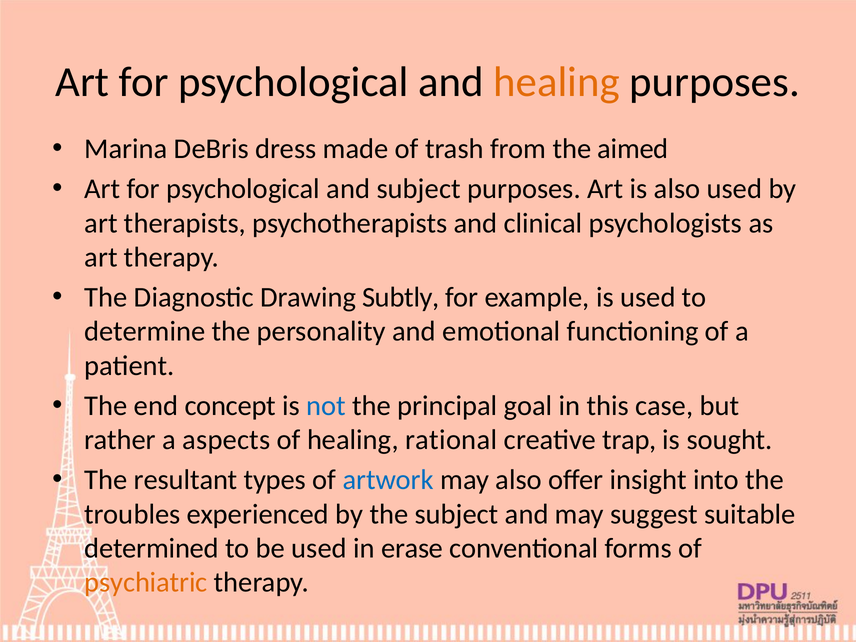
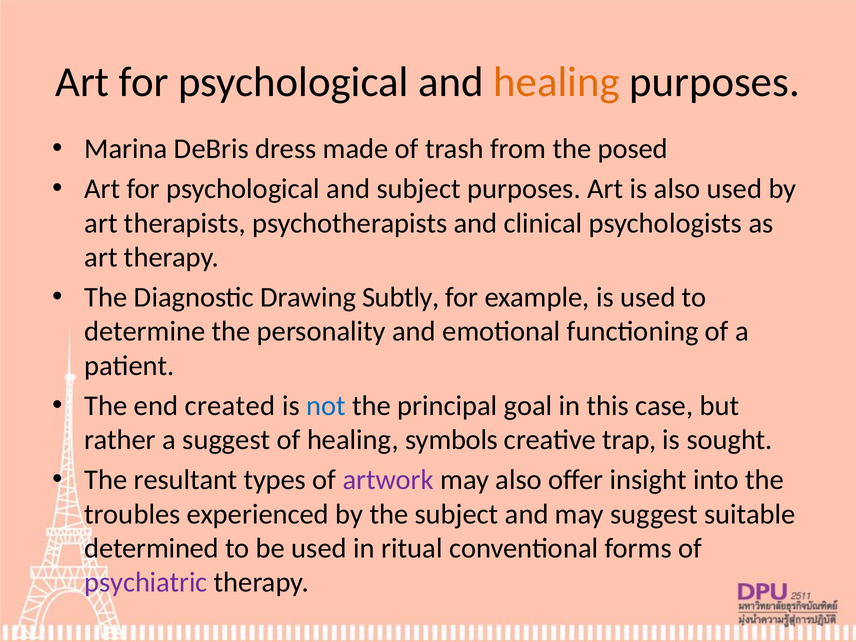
aimed: aimed -> posed (633, 149)
concept: concept -> created (230, 406)
a aspects: aspects -> suggest (226, 440)
rational: rational -> symbols (452, 440)
artwork colour: blue -> purple (388, 480)
erase: erase -> ritual (412, 548)
psychiatric colour: orange -> purple (146, 583)
